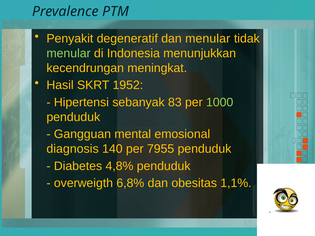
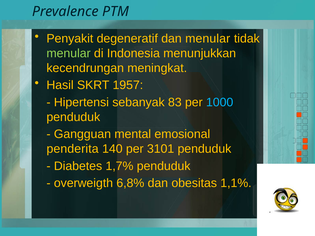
1952: 1952 -> 1957 (128, 85)
1000 colour: light green -> light blue (220, 102)
diagnosis: diagnosis -> penderita (73, 149)
7955: 7955 -> 3101 (161, 149)
4,8%: 4,8% -> 1,7% (119, 166)
